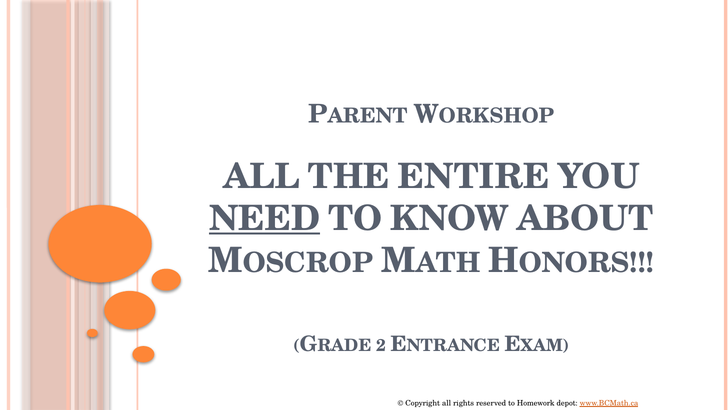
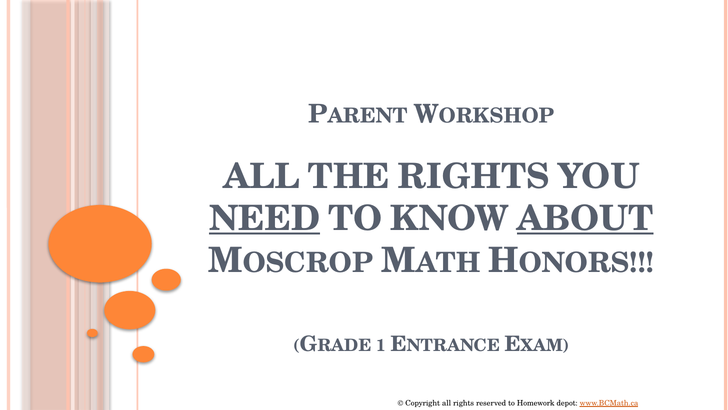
THE ENTIRE: ENTIRE -> RIGHTS (474, 176)
ABOUT underline: none -> present (585, 218)
2: 2 -> 1 (381, 345)
